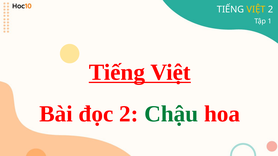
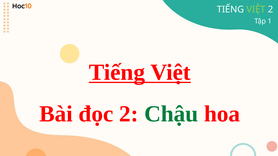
VIỆT colour: yellow -> light green (256, 10)
